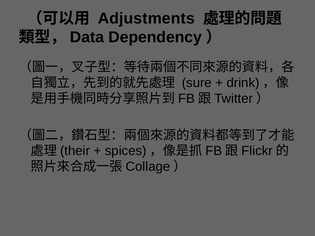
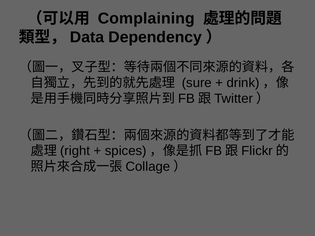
Adjustments: Adjustments -> Complaining (146, 18)
their: their -> right (75, 151)
